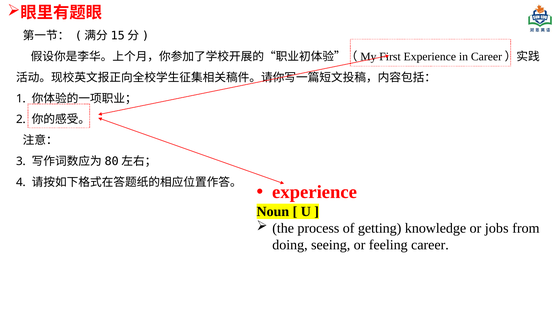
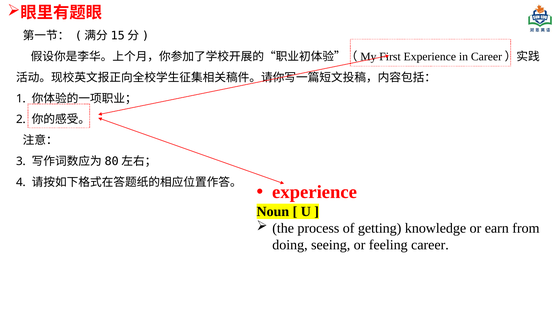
jobs: jobs -> earn (497, 228)
